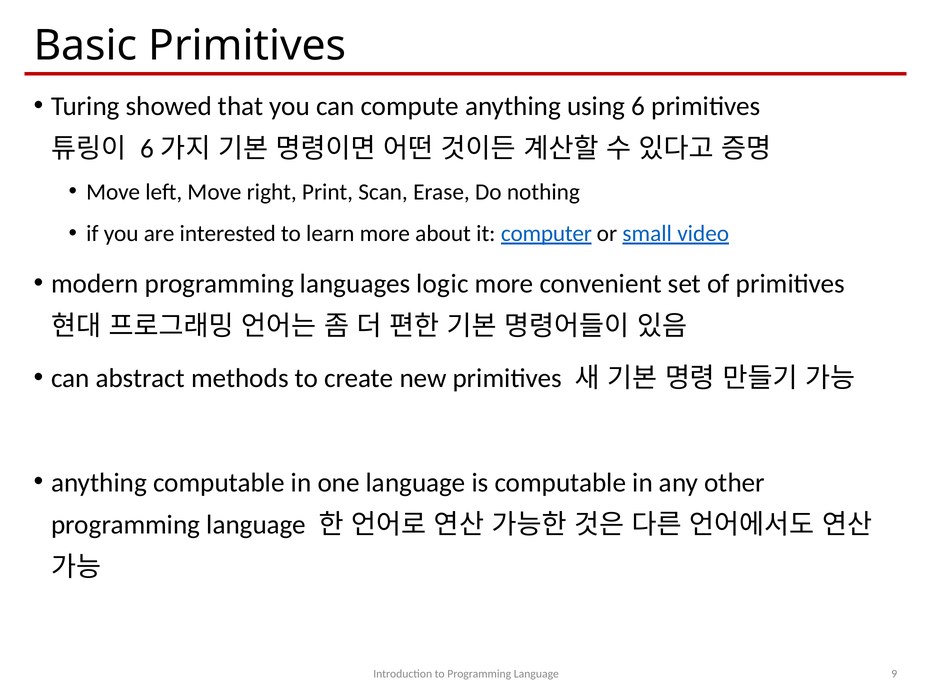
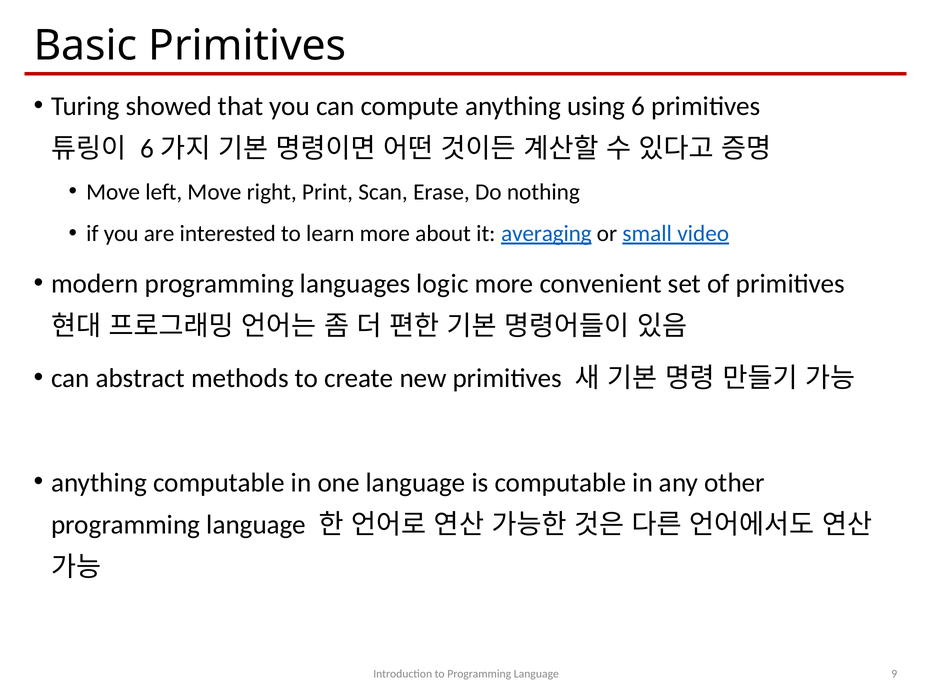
computer: computer -> averaging (546, 233)
